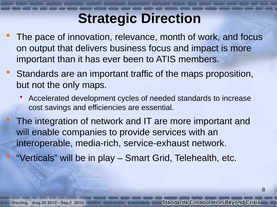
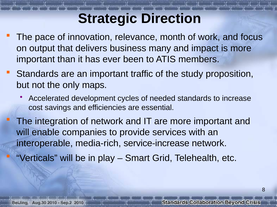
business focus: focus -> many (160, 48)
the maps: maps -> study (192, 74)
service-exhaust: service-exhaust -> service-increase (156, 144)
